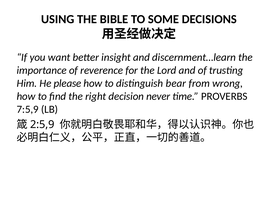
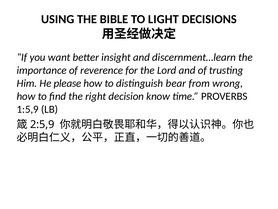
SOME: SOME -> LIGHT (163, 19)
never: never -> know (158, 96)
7:5,9: 7:5,9 -> 1:5,9 (28, 109)
